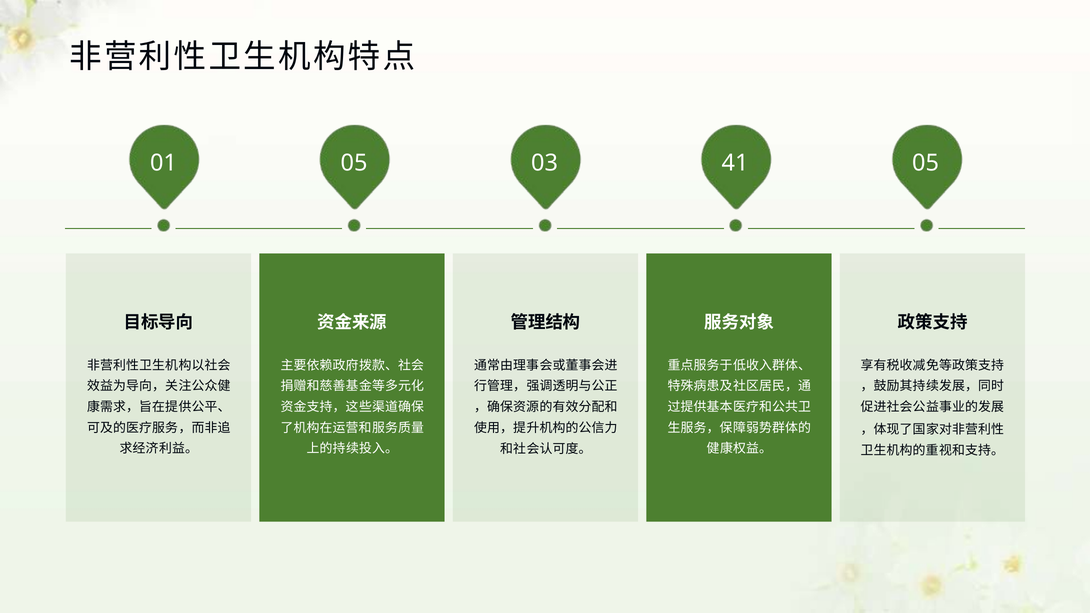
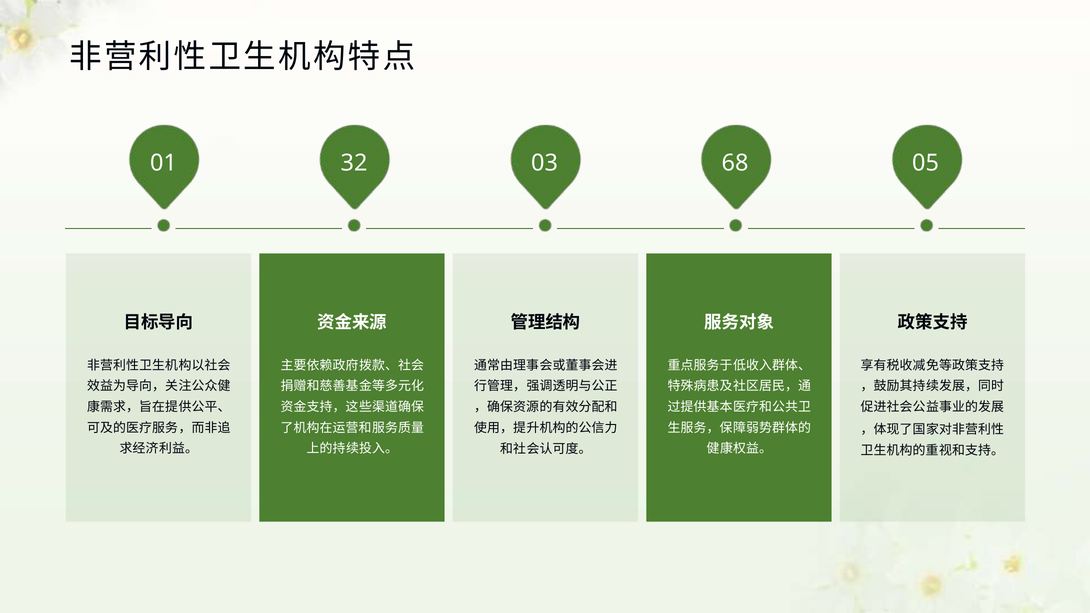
01 05: 05 -> 32 (354, 163)
41: 41 -> 68 (735, 163)
